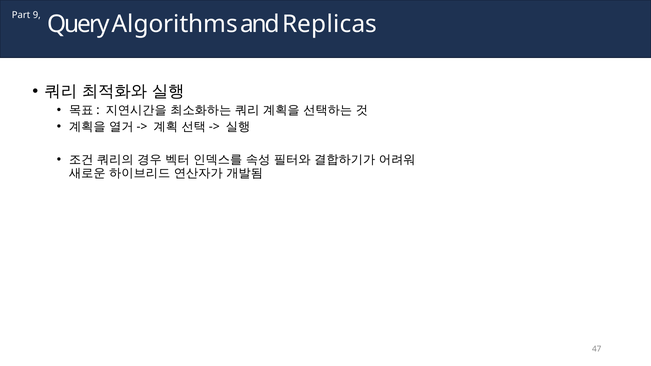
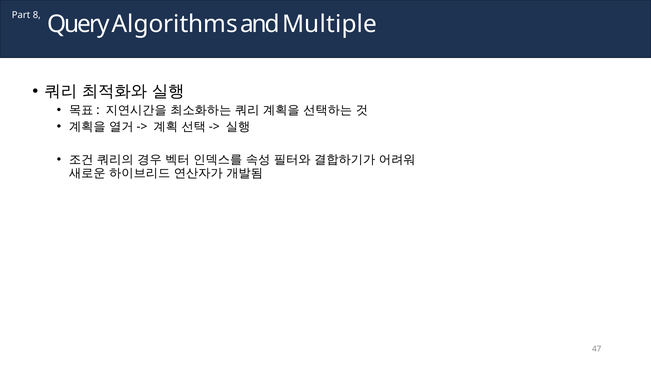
9: 9 -> 8 (37, 15)
Replicas: Replicas -> Multiple (330, 24)
